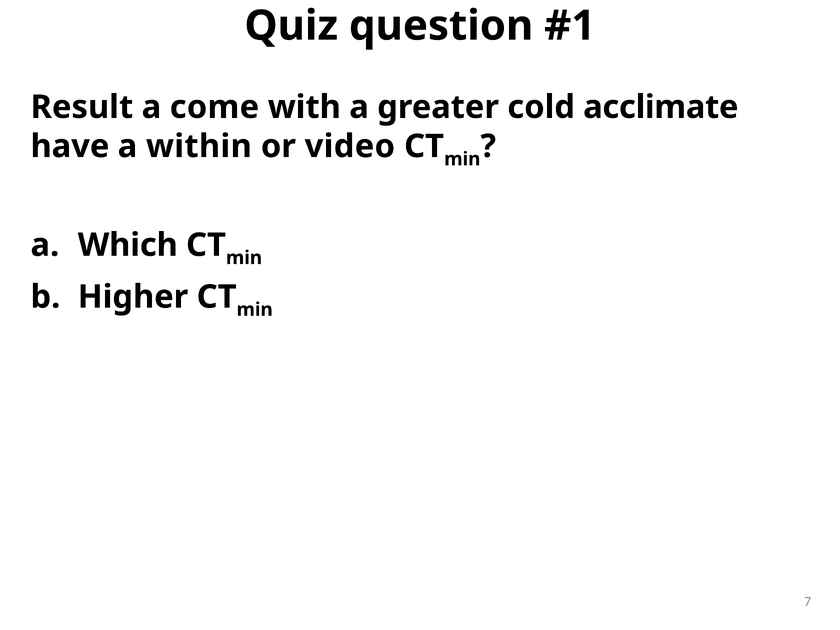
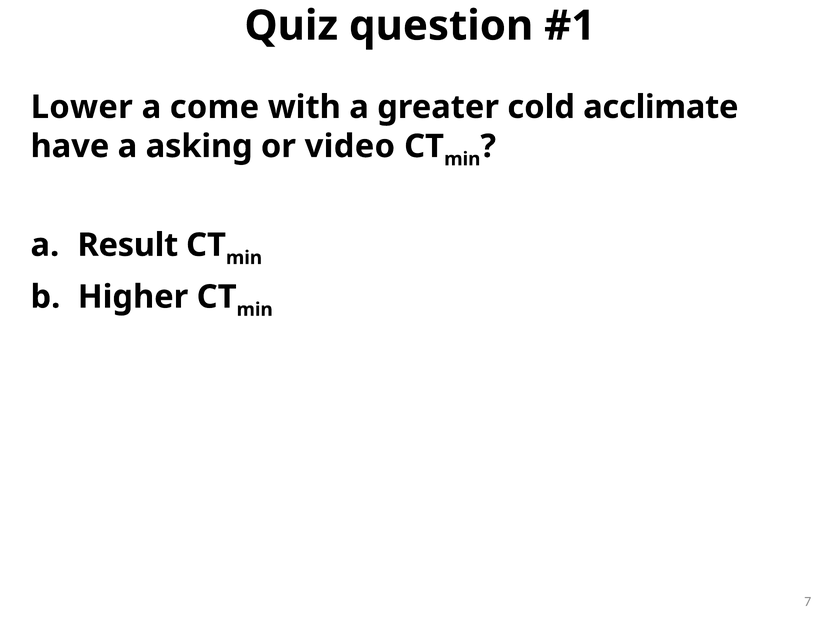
Result: Result -> Lower (82, 107)
within: within -> asking (199, 146)
Which: Which -> Result (128, 245)
